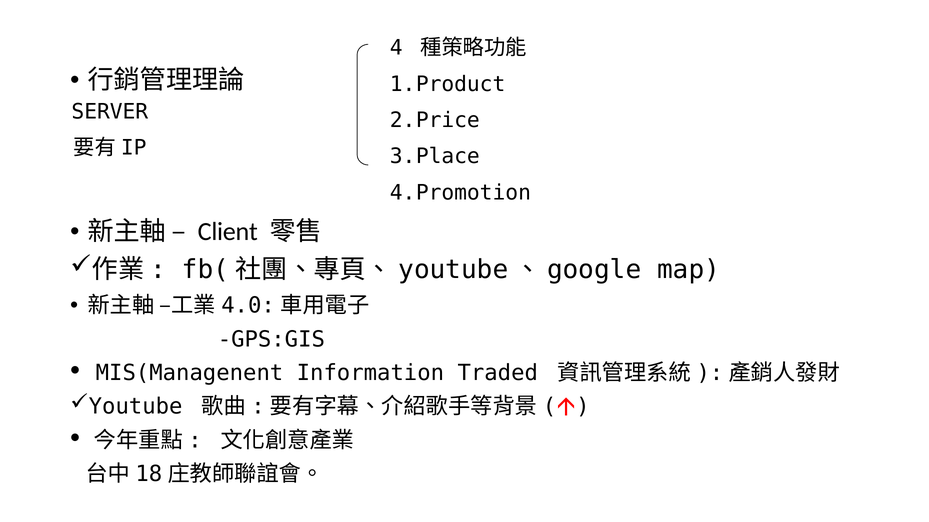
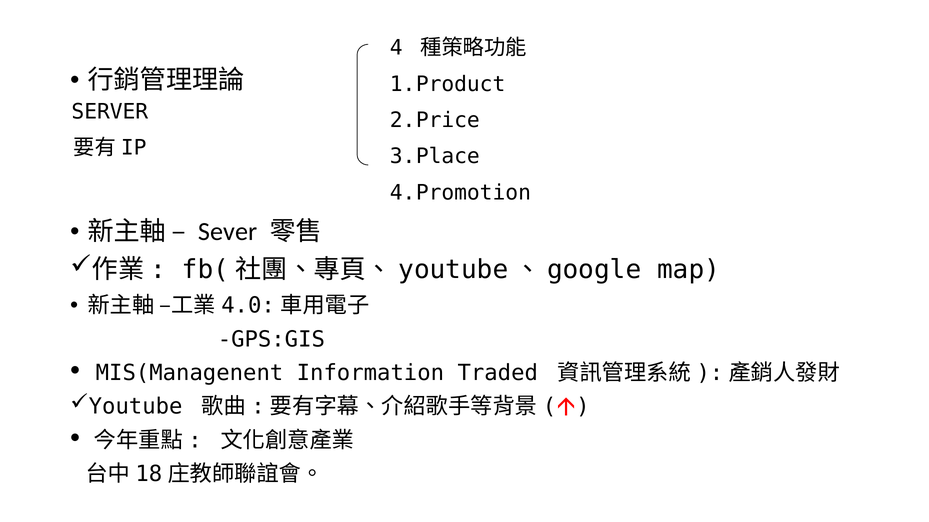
Client: Client -> Sever (228, 232)
